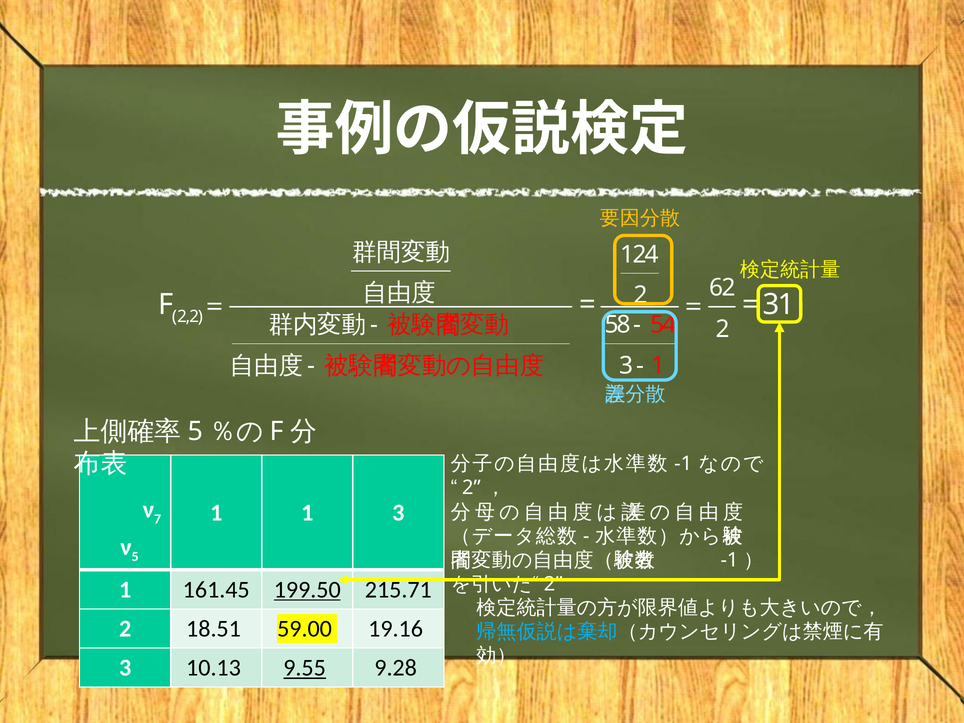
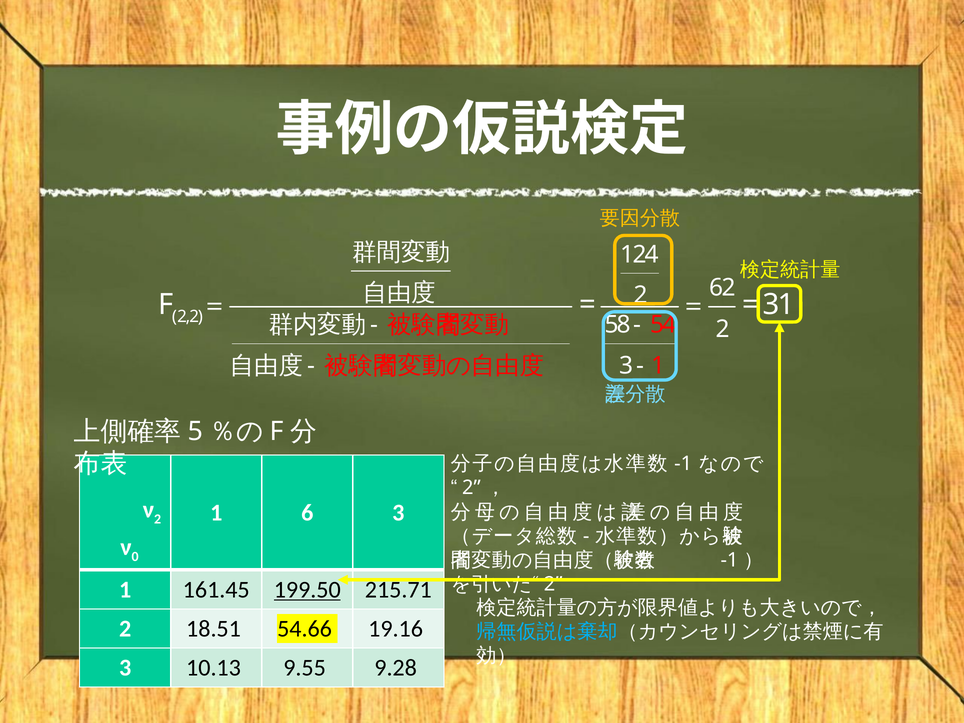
7: 7 -> 2 (158, 519)
1 1: 1 -> 6 (307, 513)
5: 5 -> 0 (135, 557)
59.00: 59.00 -> 54.66 (305, 629)
9.55 underline: present -> none (305, 668)
